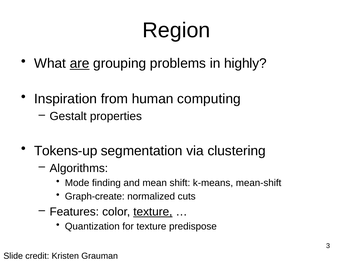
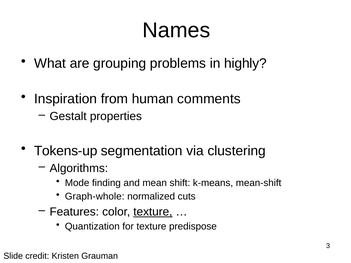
Region: Region -> Names (176, 30)
are underline: present -> none (80, 64)
computing: computing -> comments (209, 99)
Graph-create: Graph-create -> Graph-whole (95, 197)
